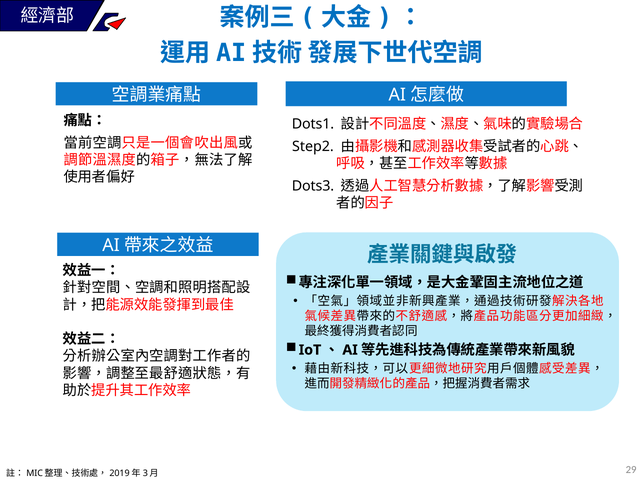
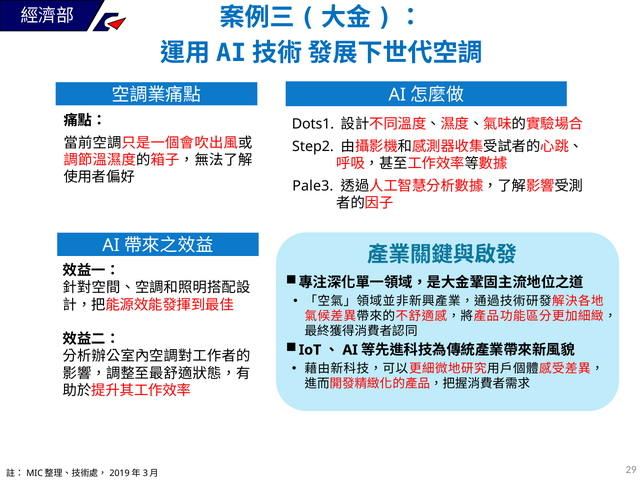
Dots3: Dots3 -> Pale3 (313, 186)
